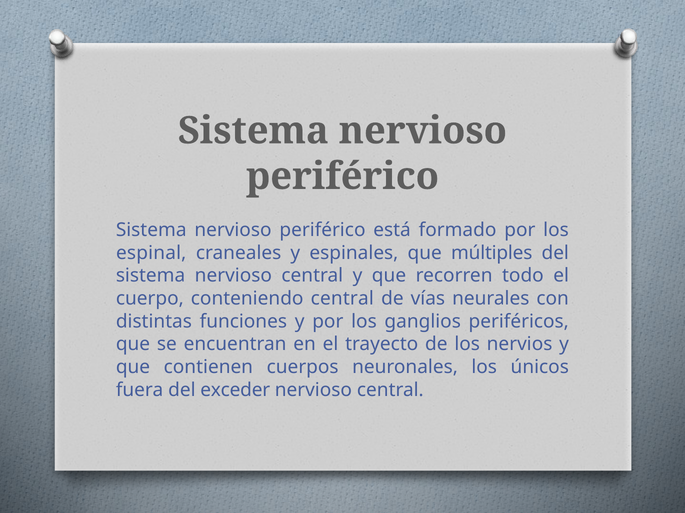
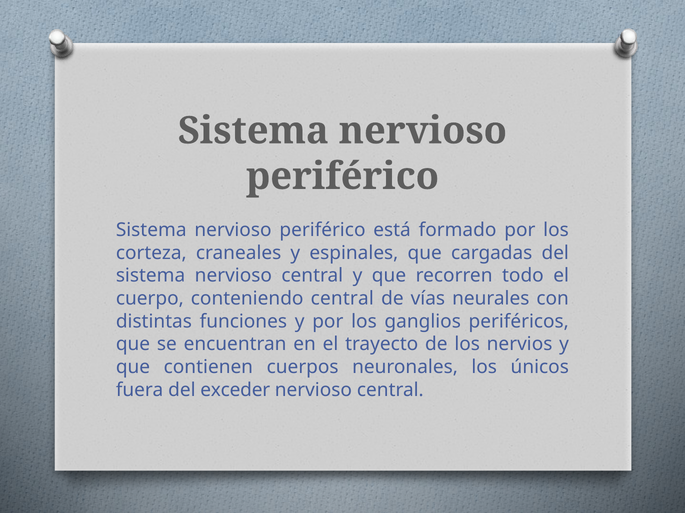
espinal: espinal -> corteza (151, 253)
múltiples: múltiples -> cargadas (492, 253)
